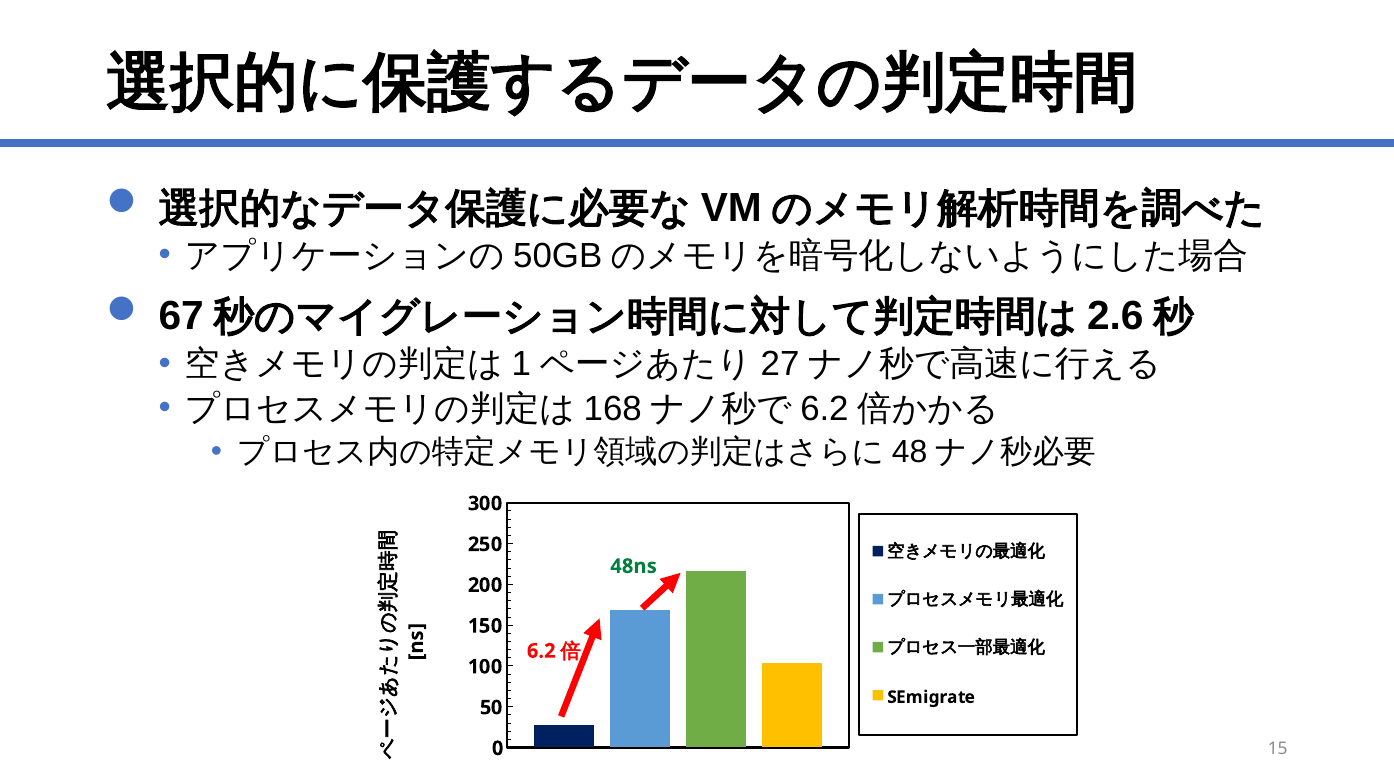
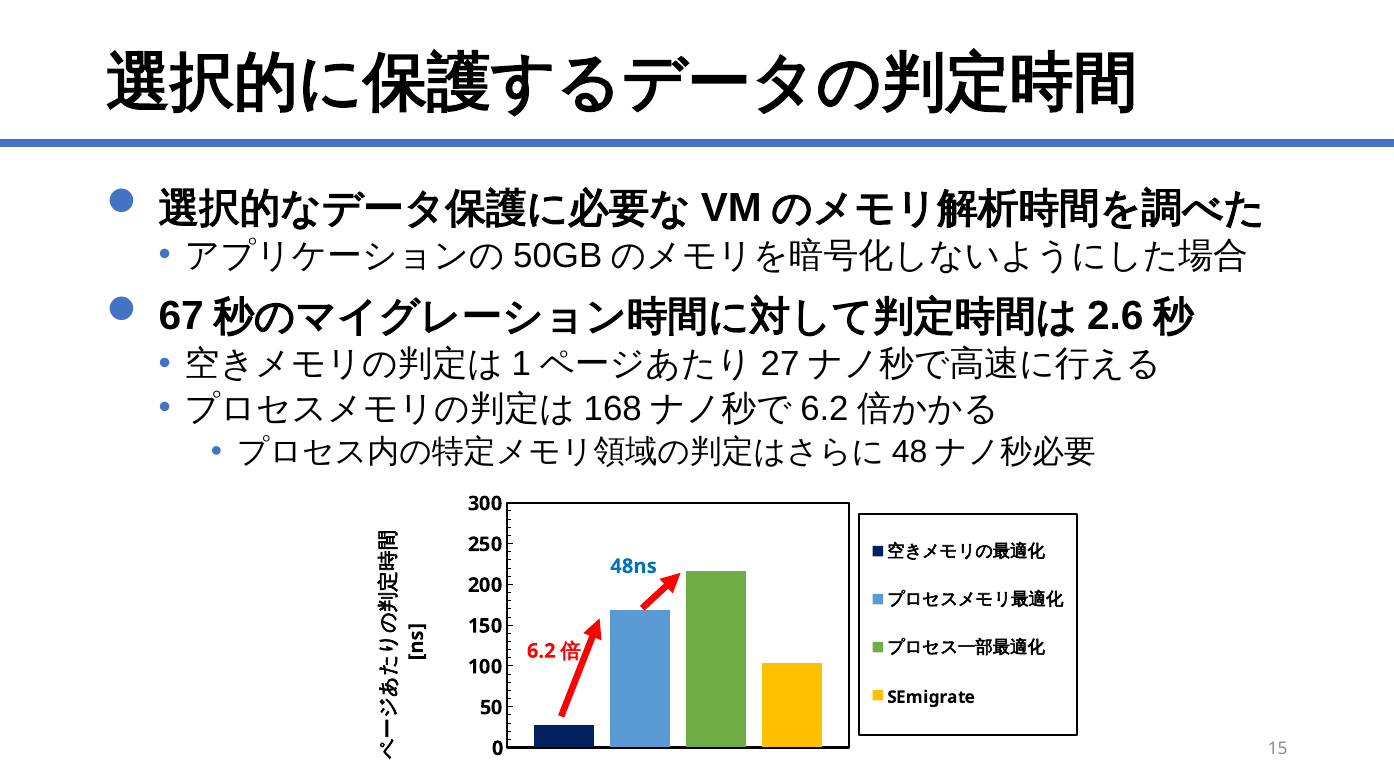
48ns colour: green -> blue (634, 566)
